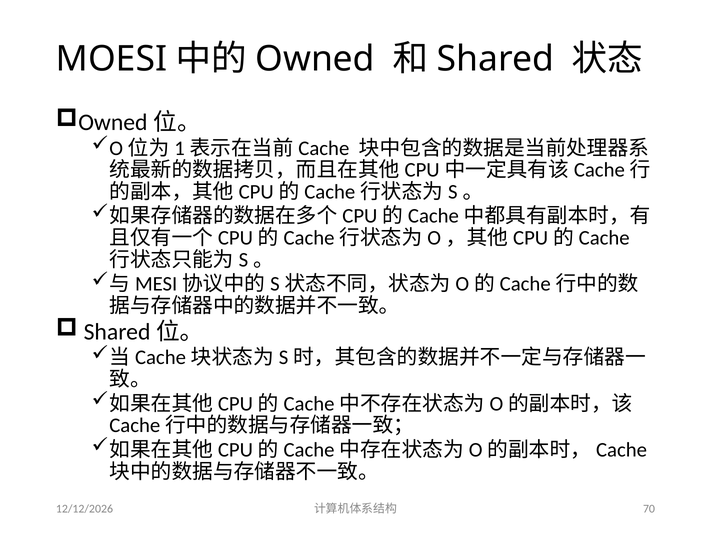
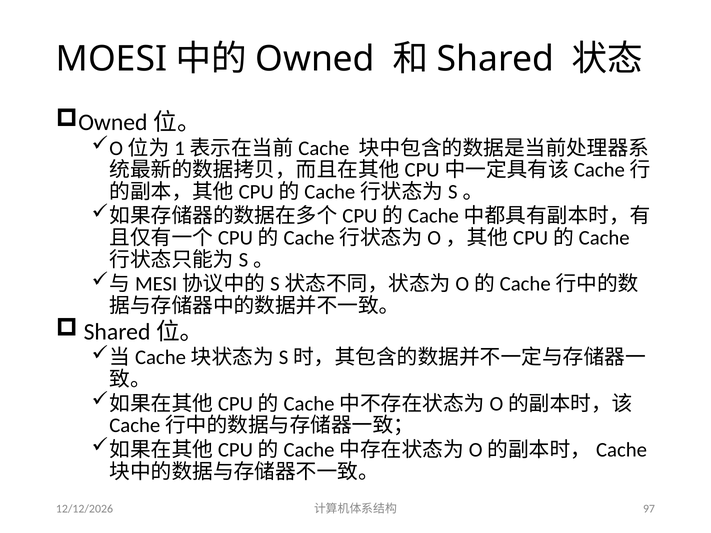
70: 70 -> 97 (649, 509)
